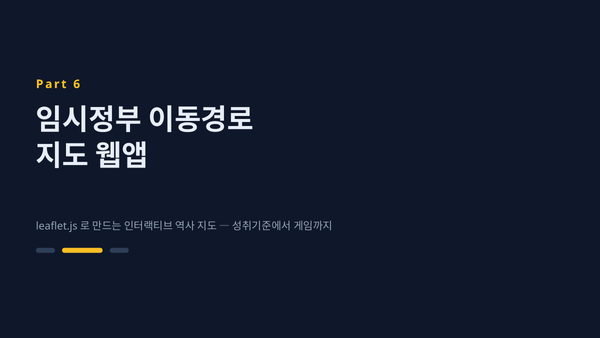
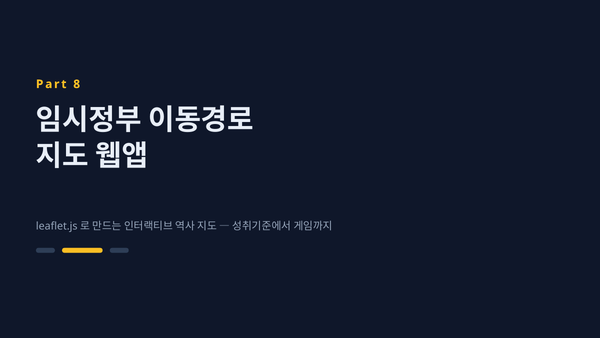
6: 6 -> 8 (77, 84)
